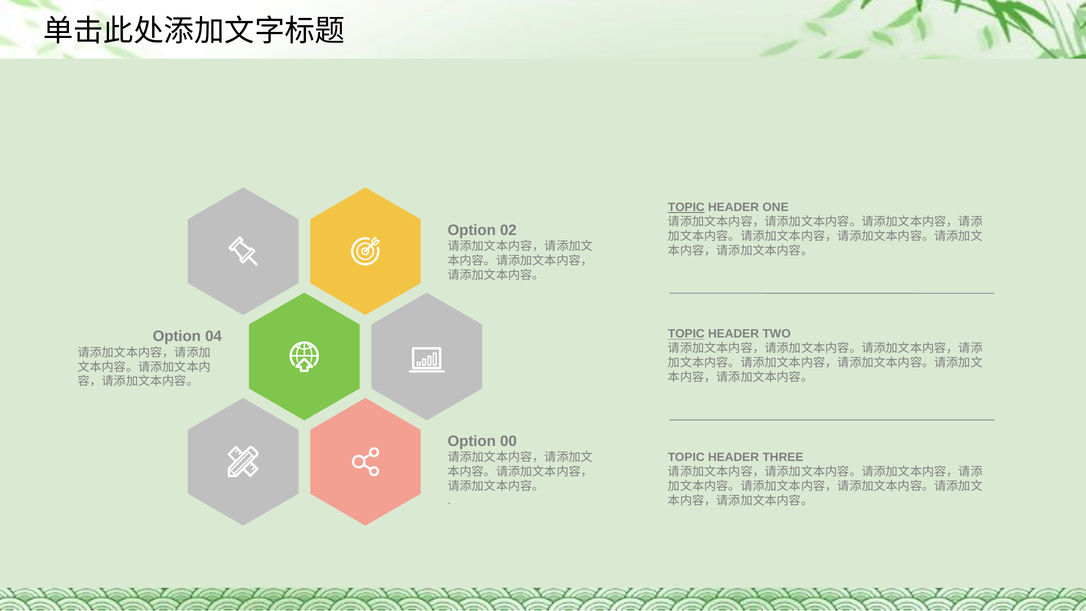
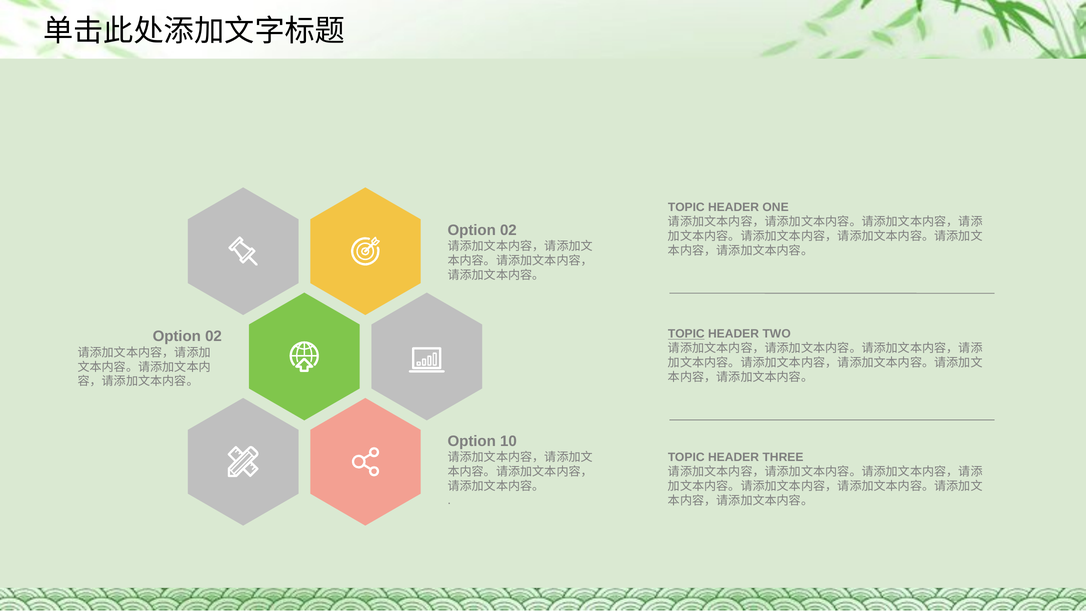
TOPIC underline: present -> none (686, 207)
04: 04 -> 02 (214, 336)
00: 00 -> 10 (508, 441)
